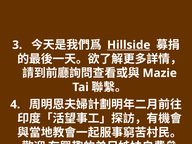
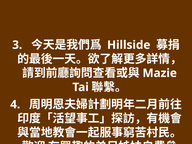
Hillside underline: present -> none (129, 45)
